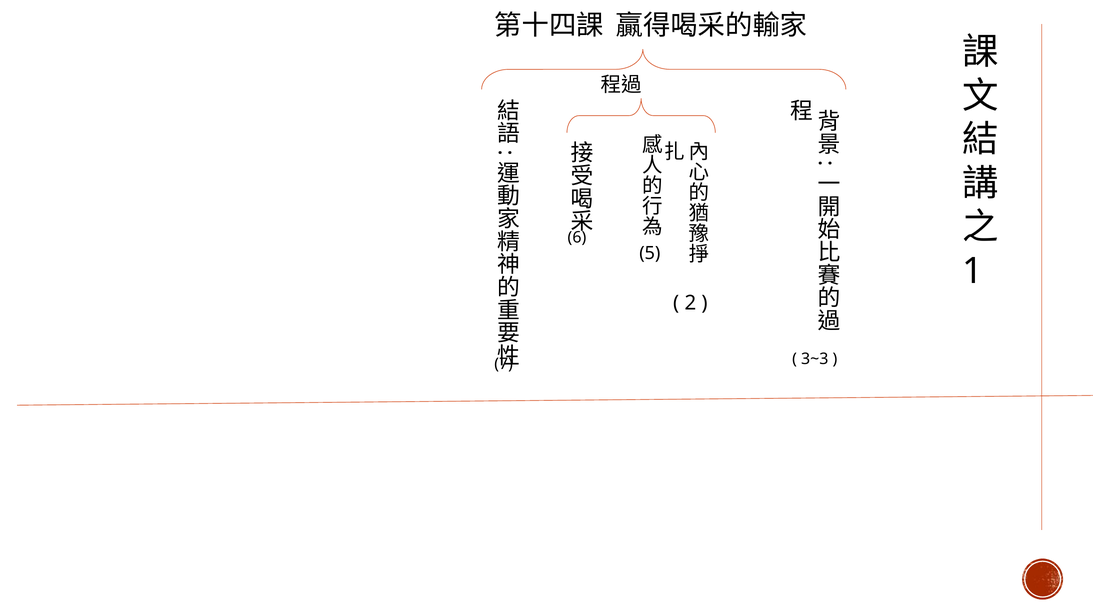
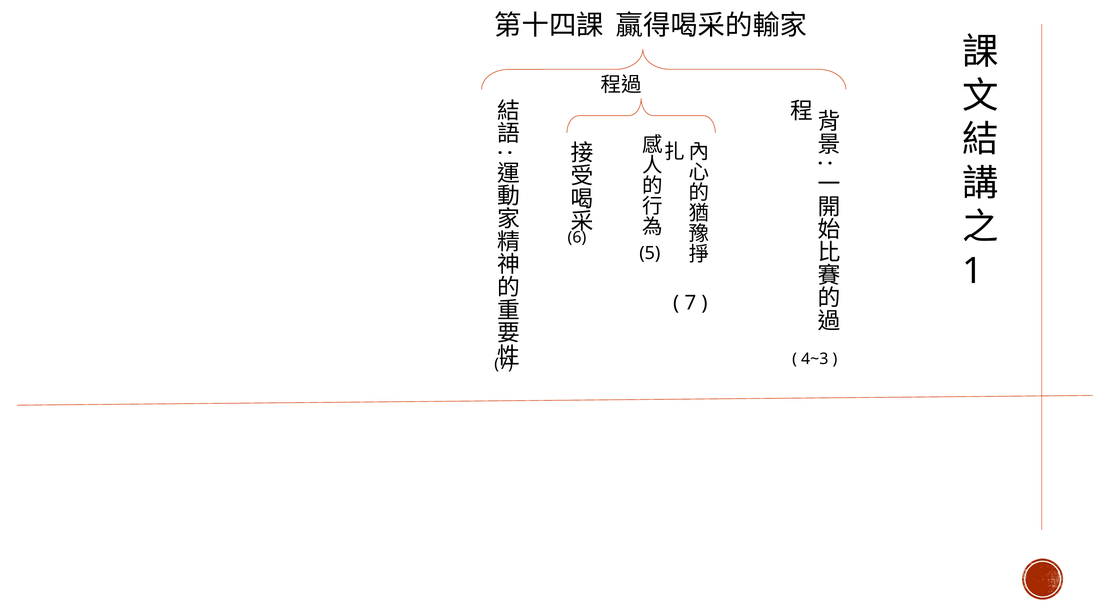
2: 2 -> 7 (690, 303)
3~3: 3~3 -> 4~3 (815, 359)
